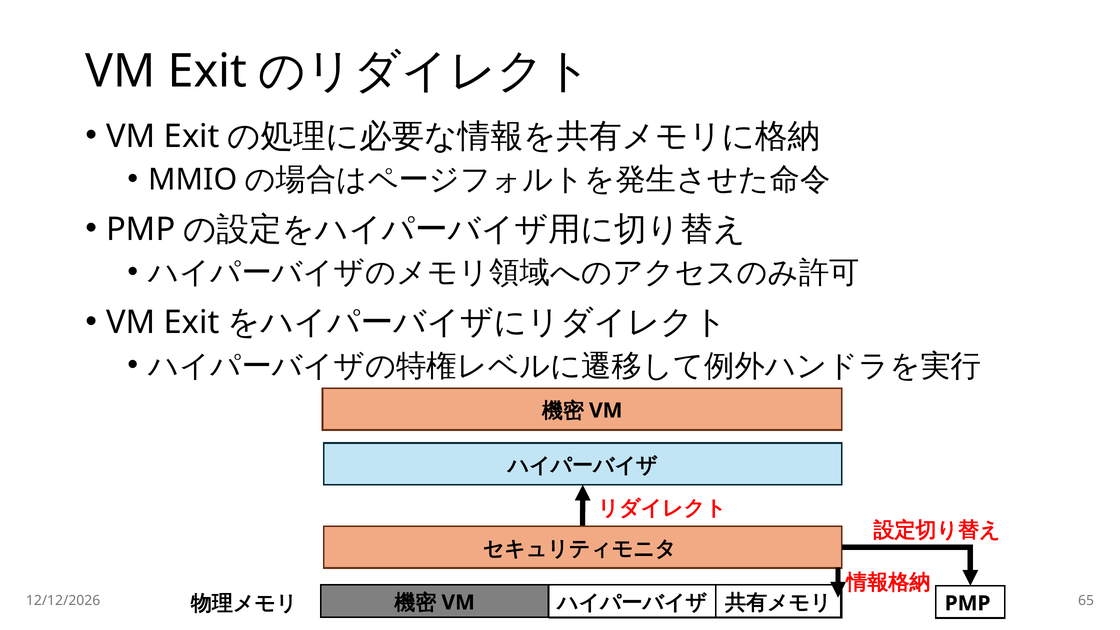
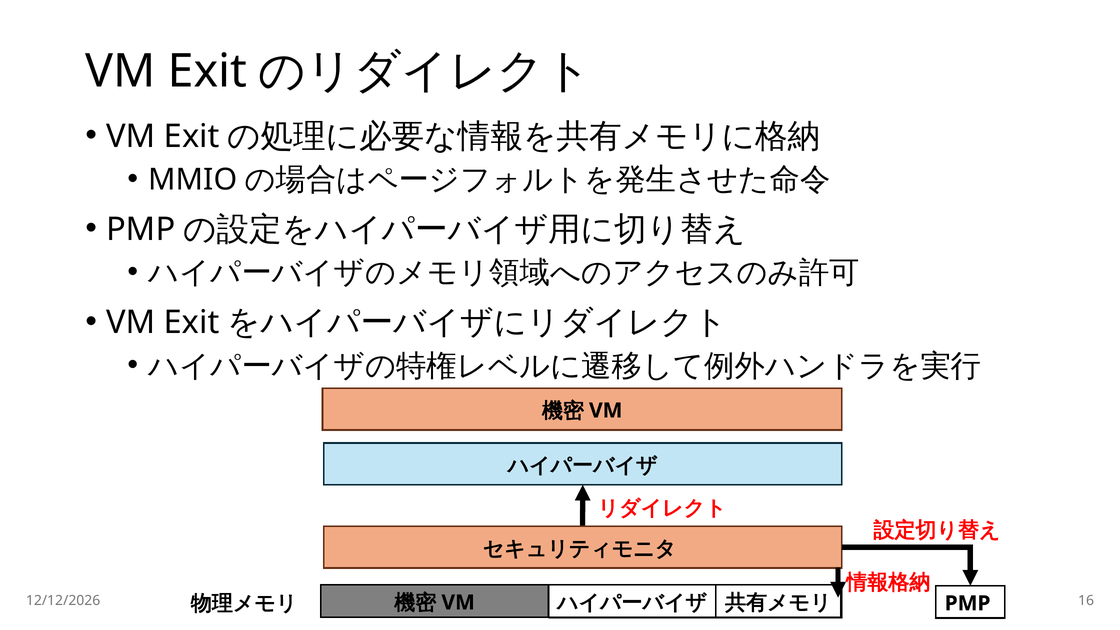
65: 65 -> 16 (1086, 601)
